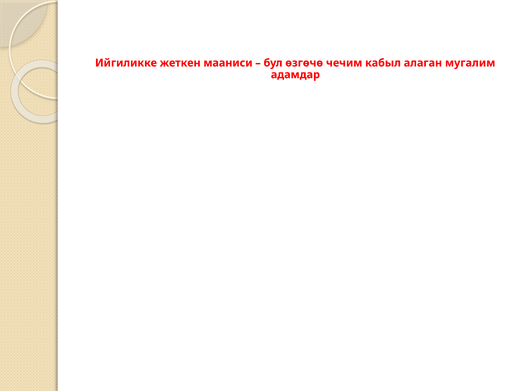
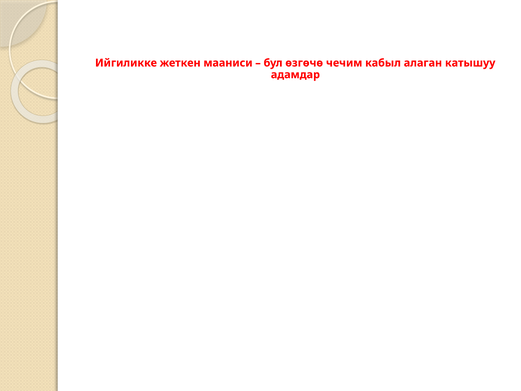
мугалим: мугалим -> катышуу (470, 63)
